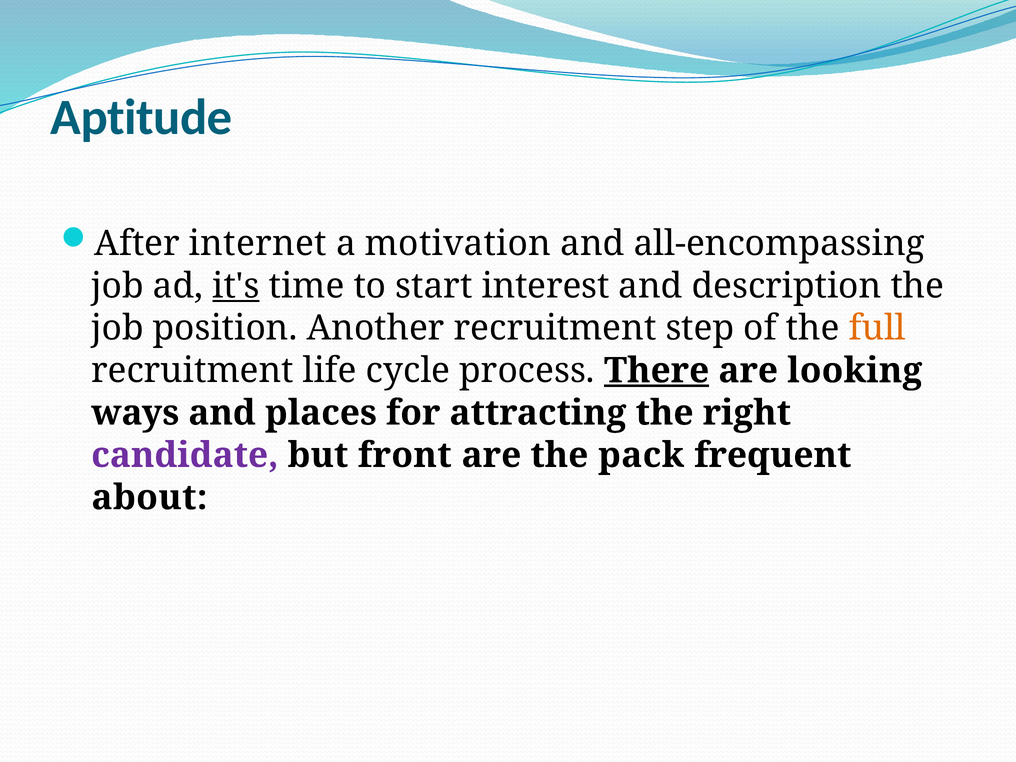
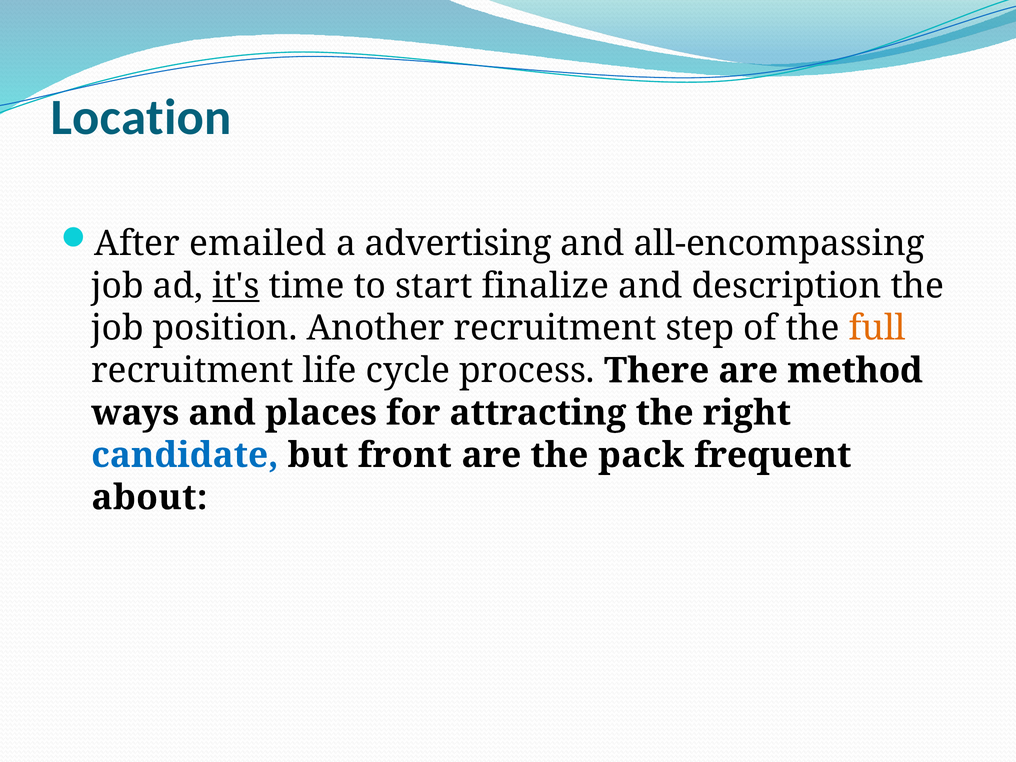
Aptitude: Aptitude -> Location (141, 117)
internet: internet -> emailed (258, 244)
motivation: motivation -> advertising (458, 244)
interest: interest -> finalize (545, 286)
There underline: present -> none (657, 371)
looking: looking -> method (855, 371)
candidate colour: purple -> blue (185, 455)
